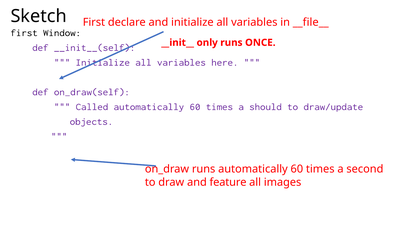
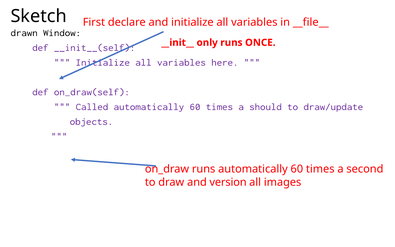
first: first -> drawn (24, 33)
feature: feature -> version (228, 182)
